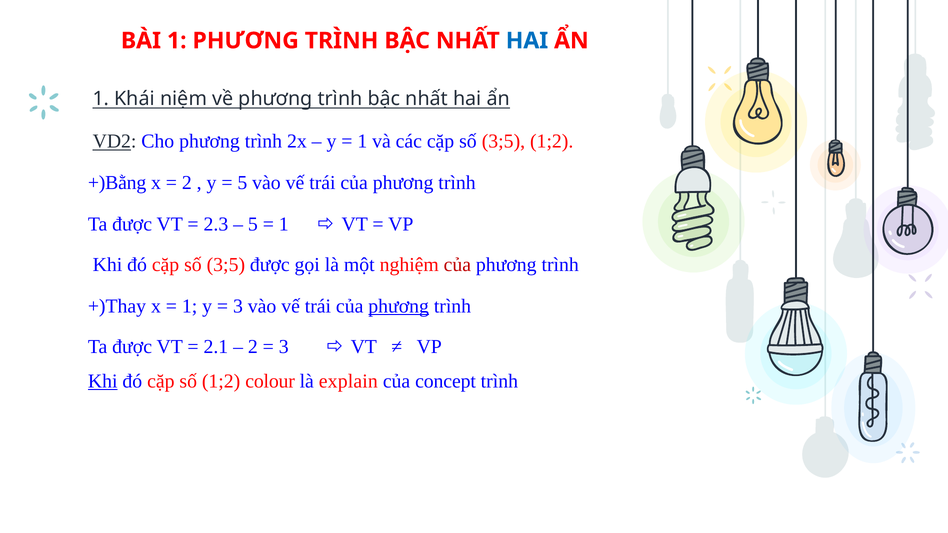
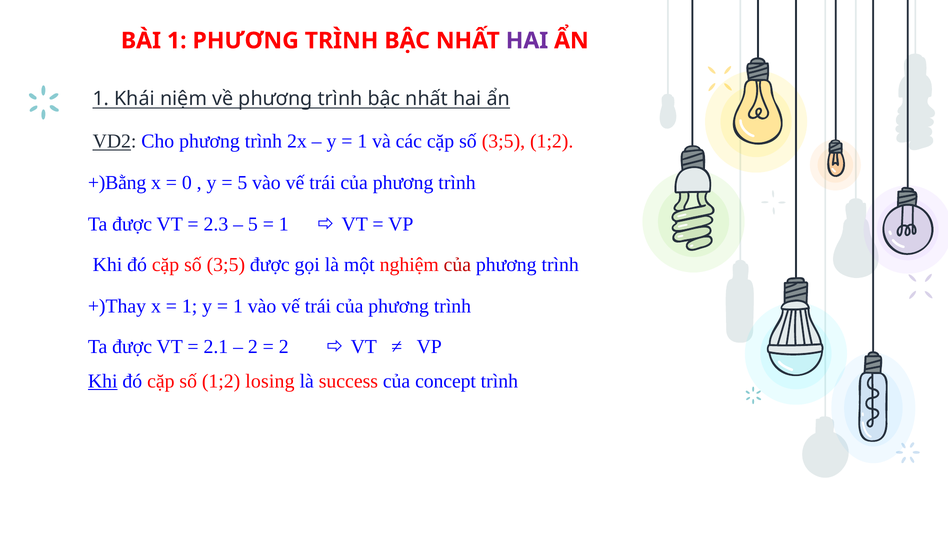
HAI colour: blue -> purple (527, 41)
2: 2 -> 0 (187, 183)
3: 3 -> 1 (238, 306)
phương underline: present -> none (399, 306)
3: 3 -> 2 (284, 347)
colour: colour -> losing (270, 381)
explain: explain -> success (348, 381)
